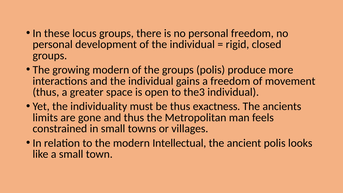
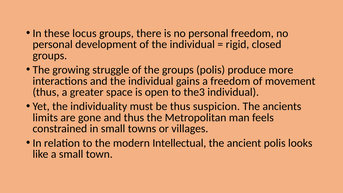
growing modern: modern -> struggle (111, 70)
exactness: exactness -> suspicion (216, 106)
